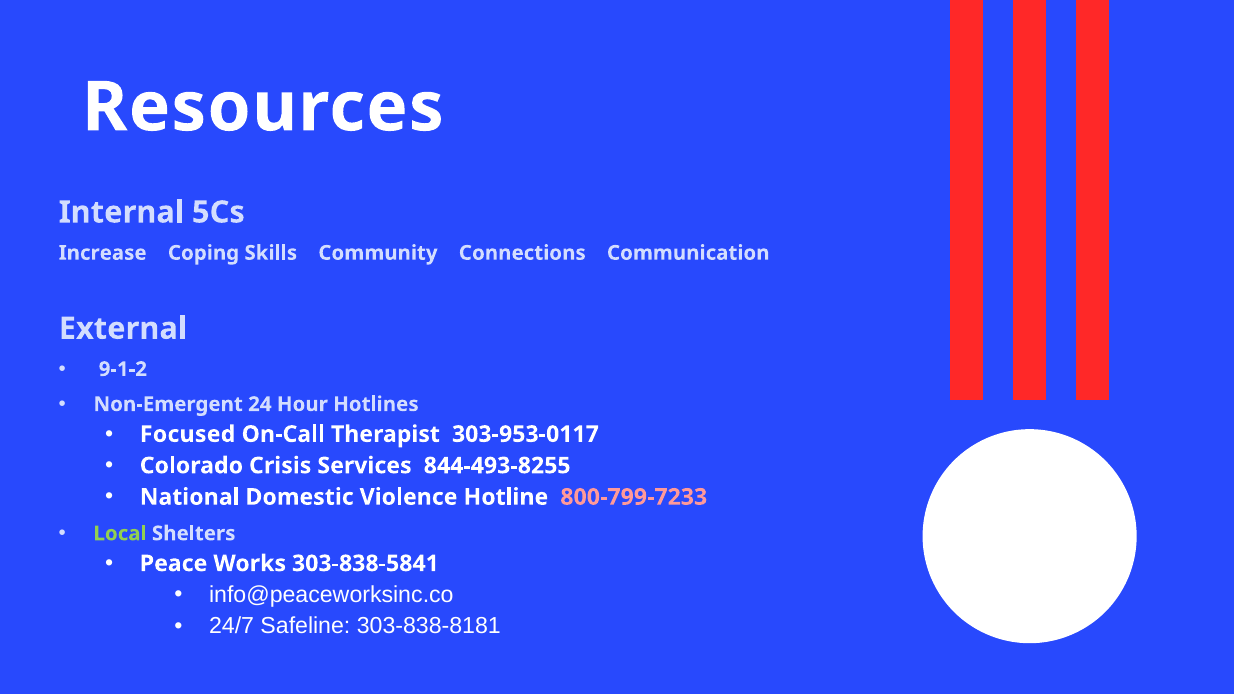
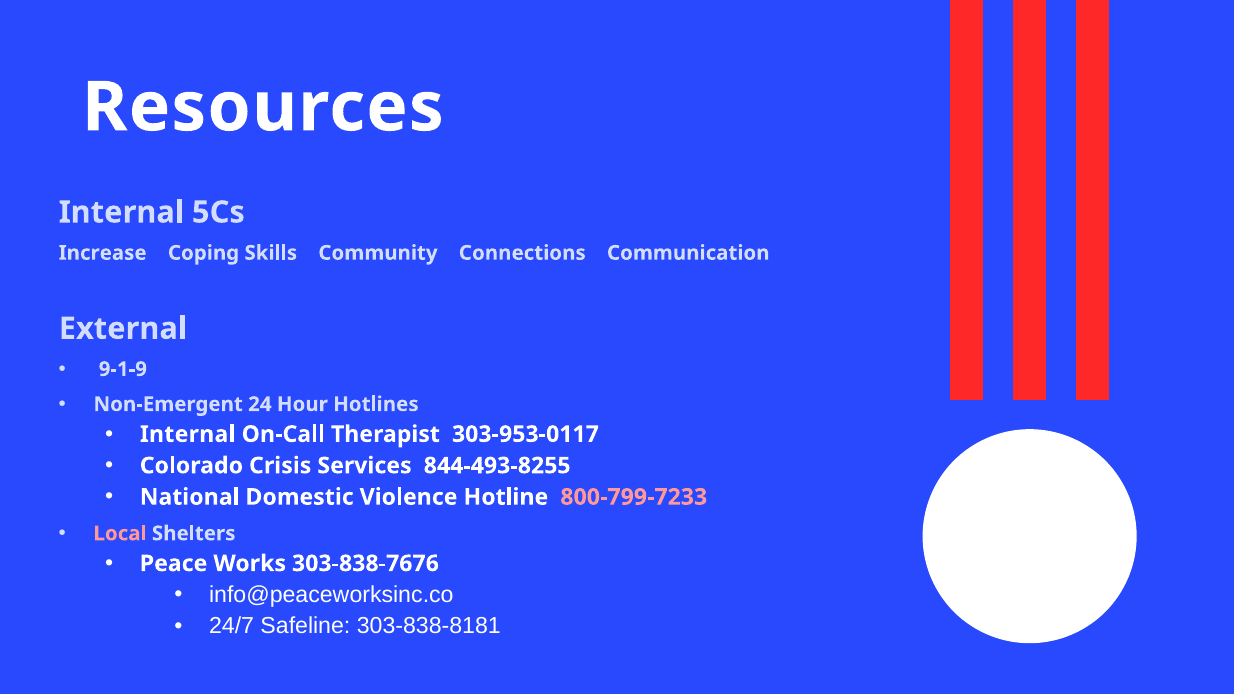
9-1-2: 9-1-2 -> 9-1-9 (123, 369)
Focused: Focused -> Internal (188, 434)
Local colour: light green -> pink (120, 534)
303-838-5841: 303-838-5841 -> 303-838-7676 (365, 564)
